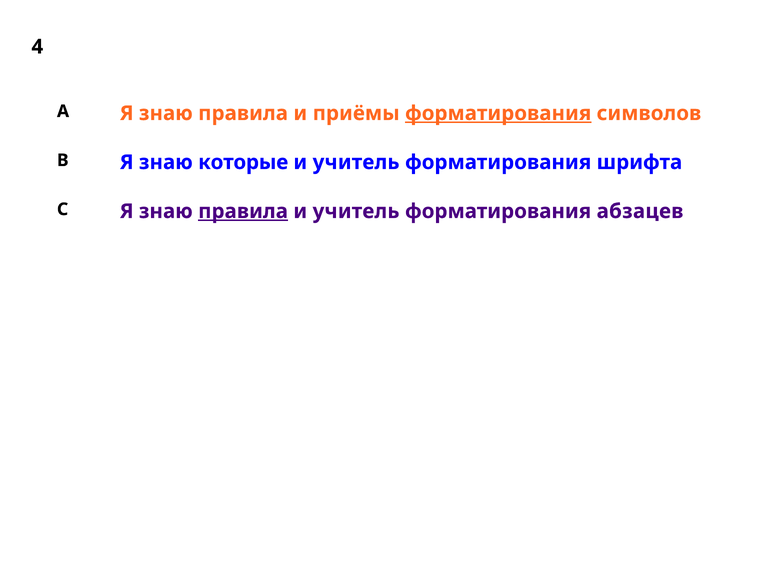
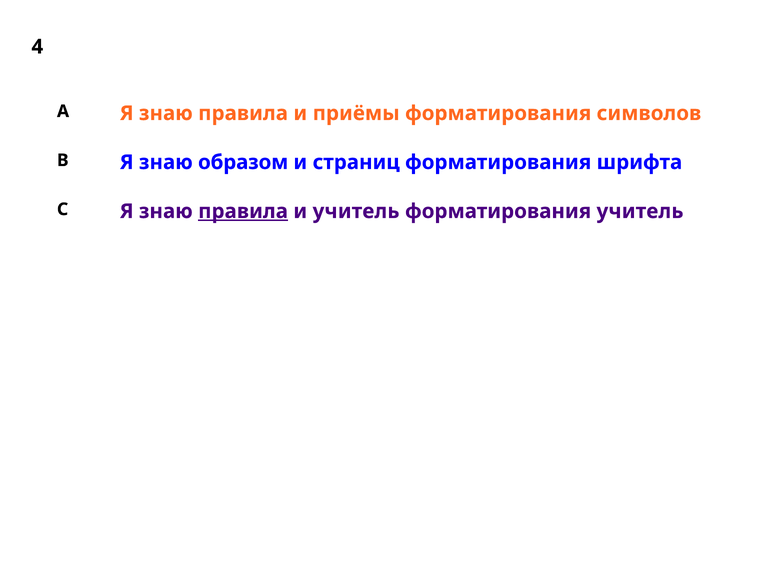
форматирования underline: present -> none (498, 113)
которые: которые -> образом (243, 162)
учитель: учитель -> страниц (356, 162)
форматирования абзацев: абзацев -> учитель (640, 211)
